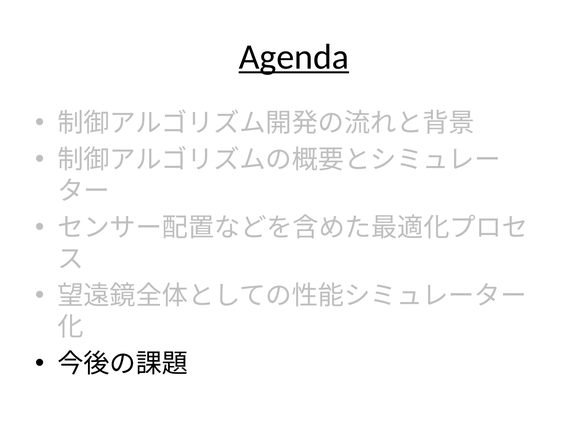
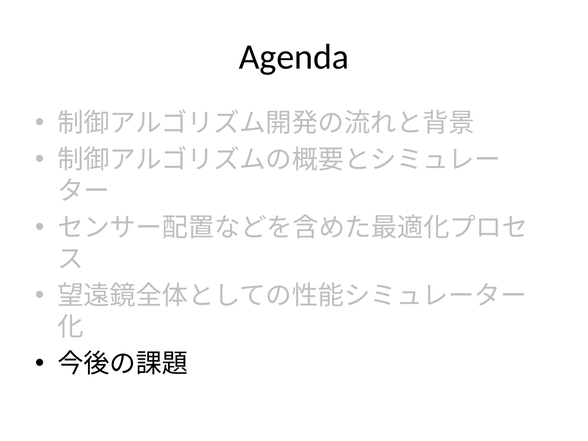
Agenda underline: present -> none (294, 57)
